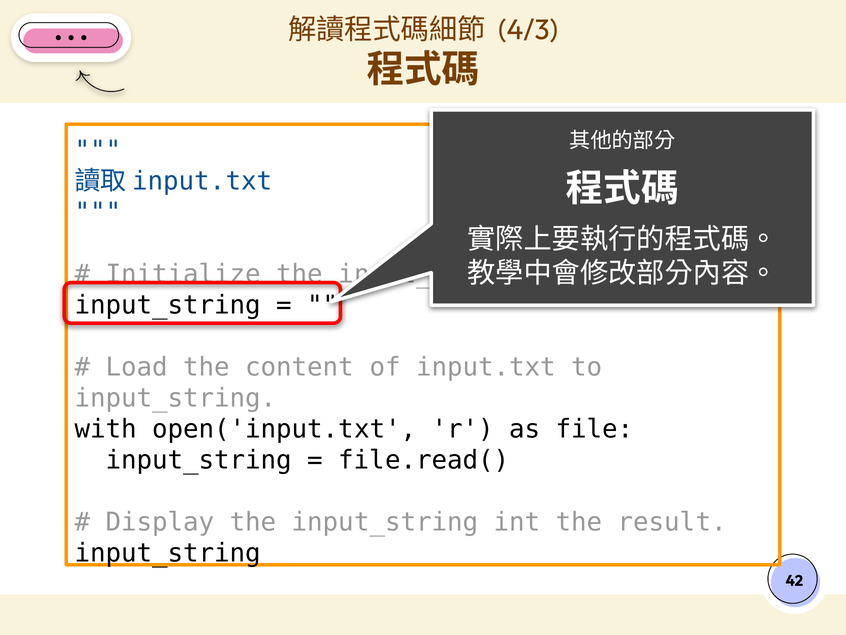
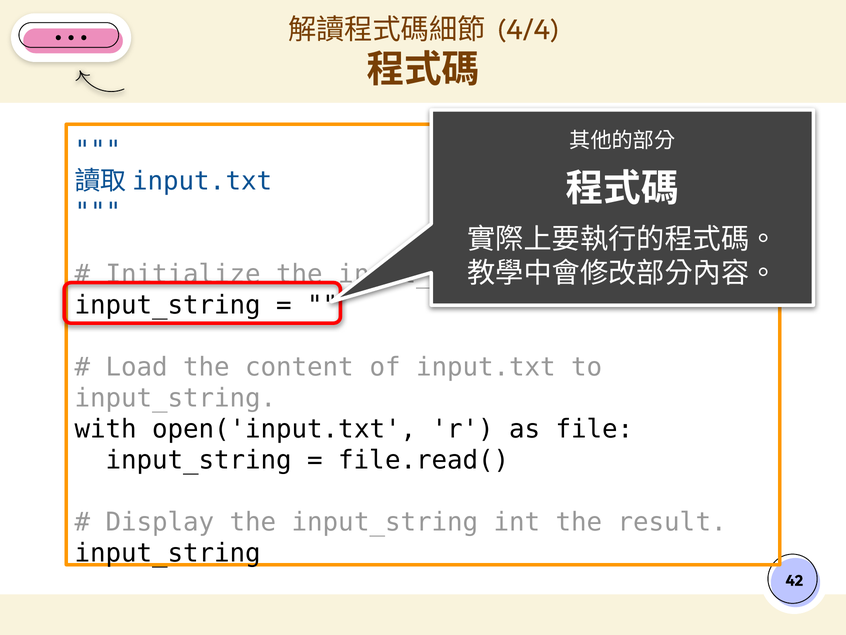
4/3: 4/3 -> 4/4 (528, 30)
